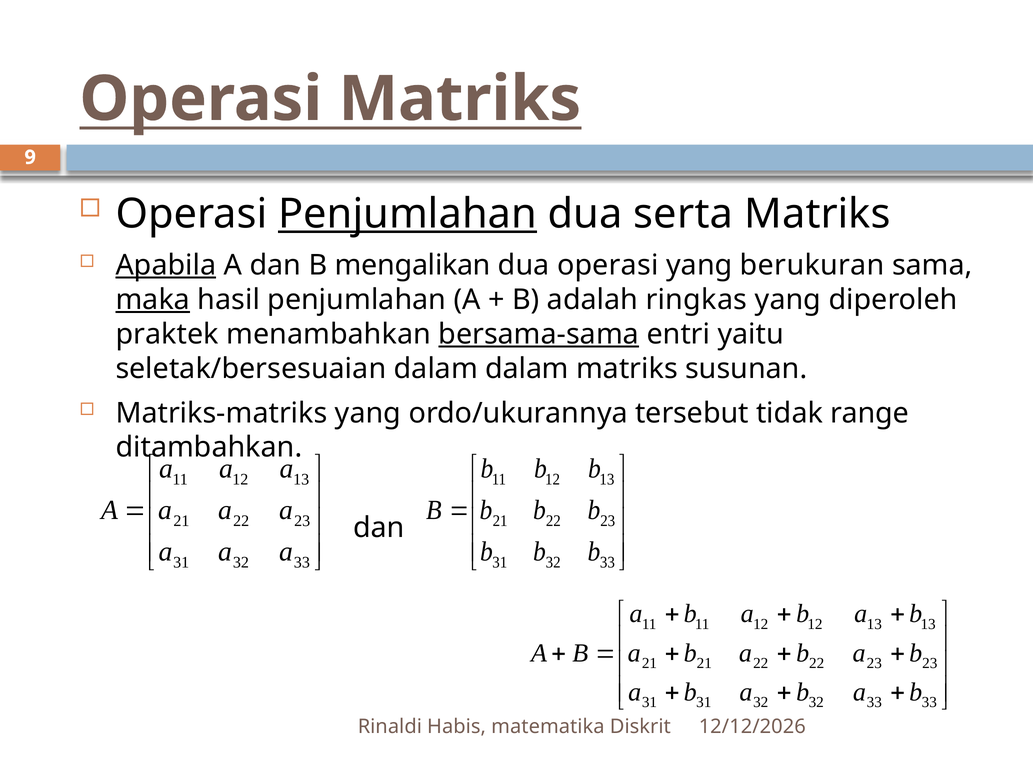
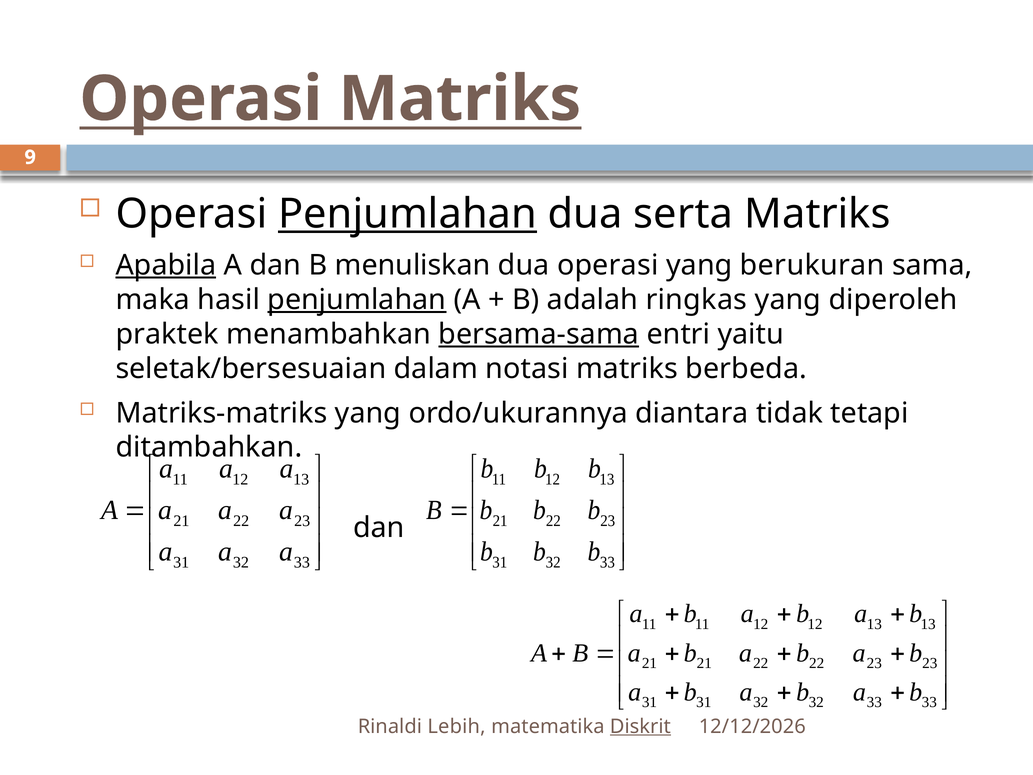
mengalikan: mengalikan -> menuliskan (413, 265)
maka underline: present -> none (153, 300)
penjumlahan underline: none -> present (357, 300)
dalam dalam: dalam -> notasi (527, 368)
susunan: susunan -> berbeda (746, 368)
tersebut: tersebut -> diantara (692, 413)
range: range -> tetapi (869, 413)
Habis: Habis -> Lebih (456, 726)
Diskrit underline: none -> present (640, 726)
